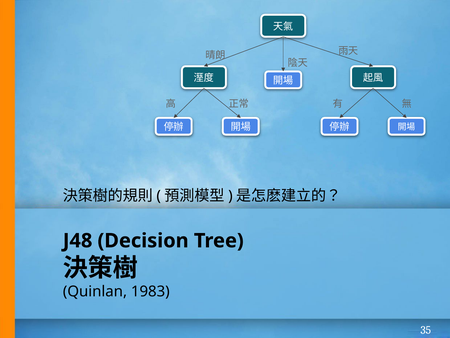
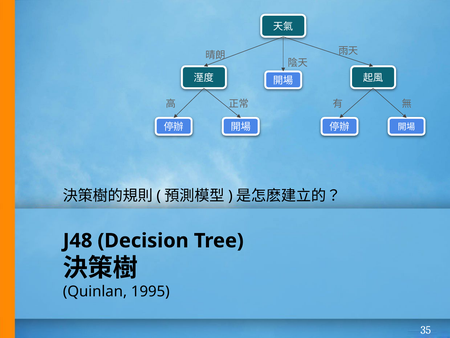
1983: 1983 -> 1995 (150, 291)
